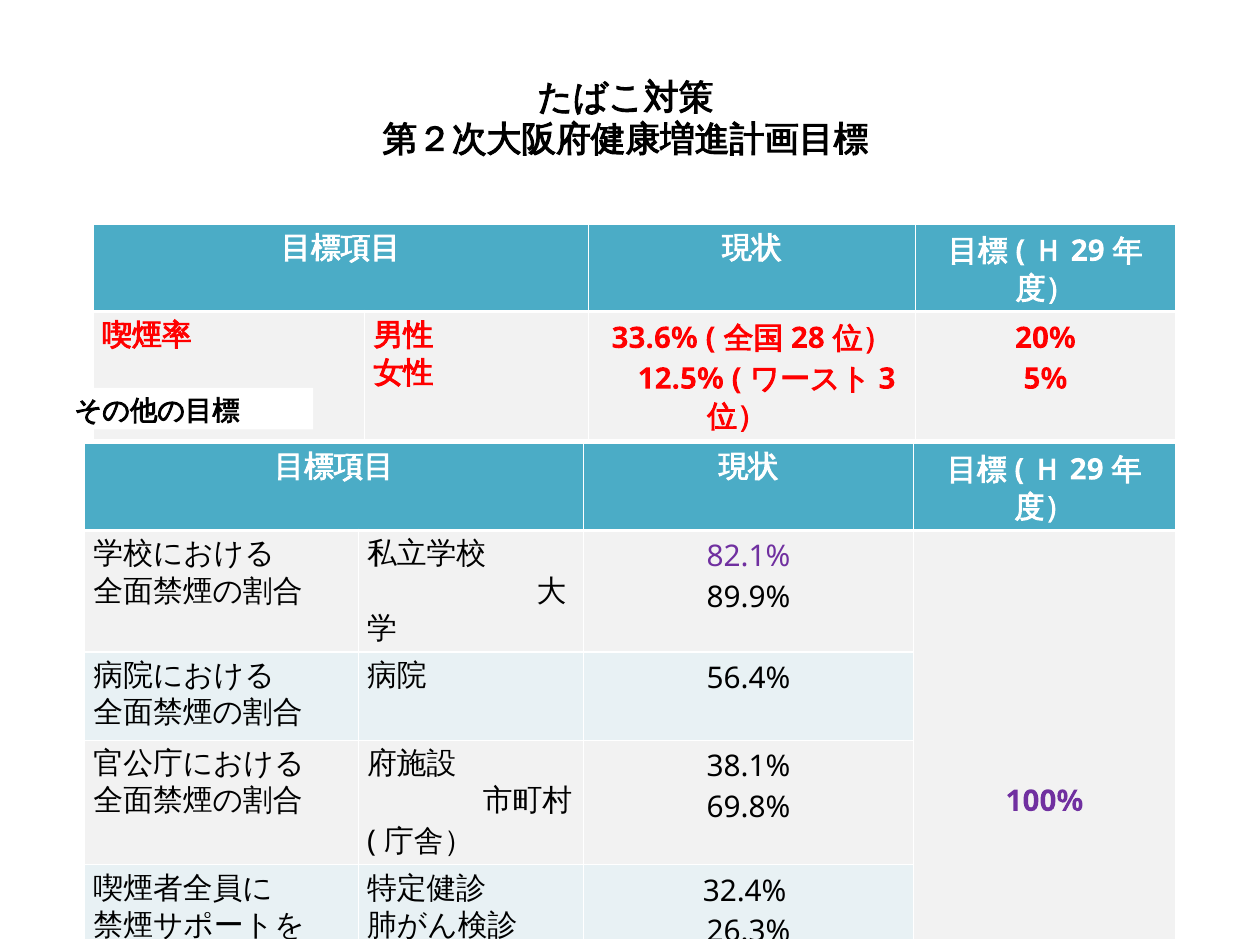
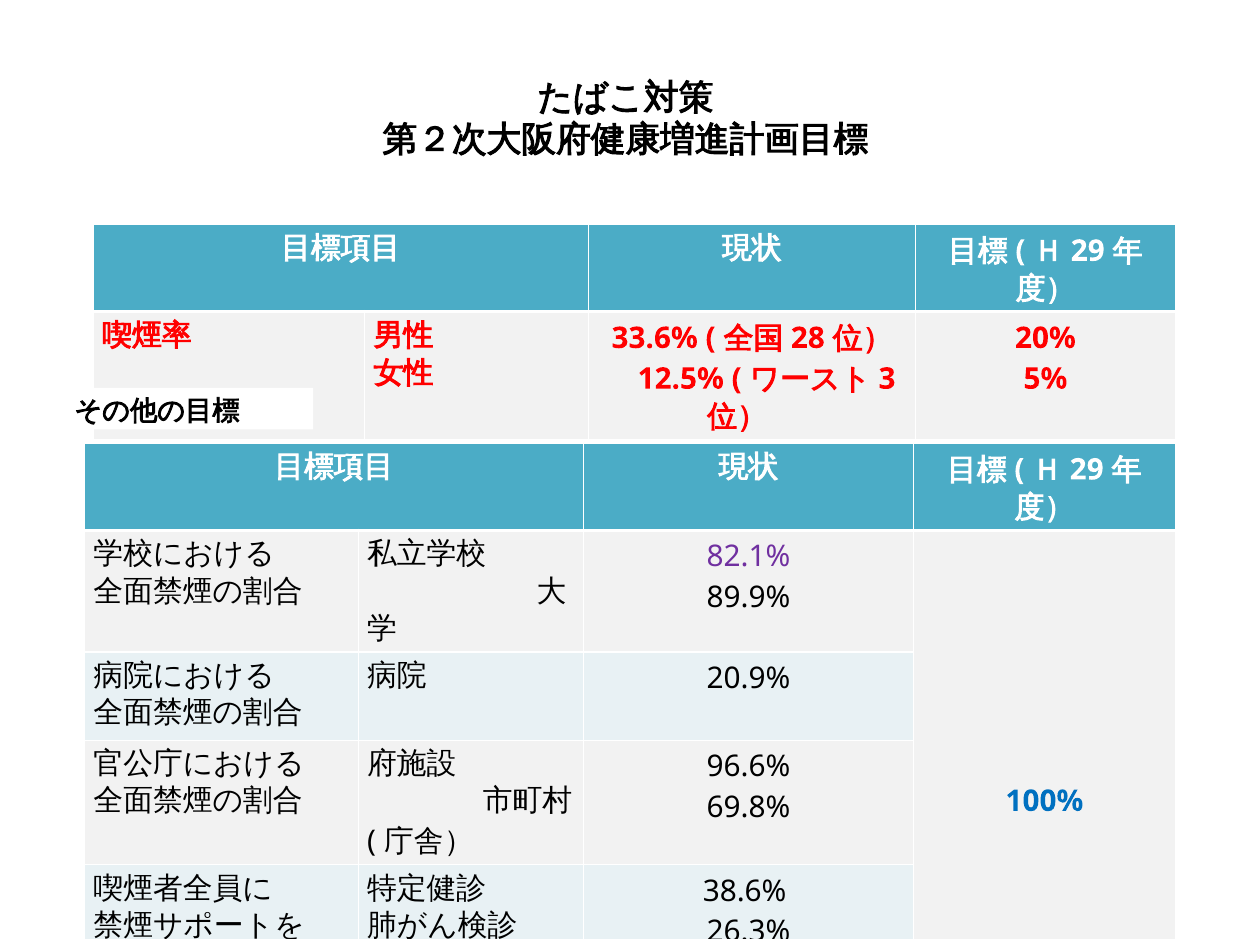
56.4%: 56.4% -> 20.9% (749, 678)
38.1%: 38.1% -> 96.6% (749, 766)
100% colour: purple -> blue (1044, 800)
32.4%: 32.4% -> 38.6% (745, 891)
